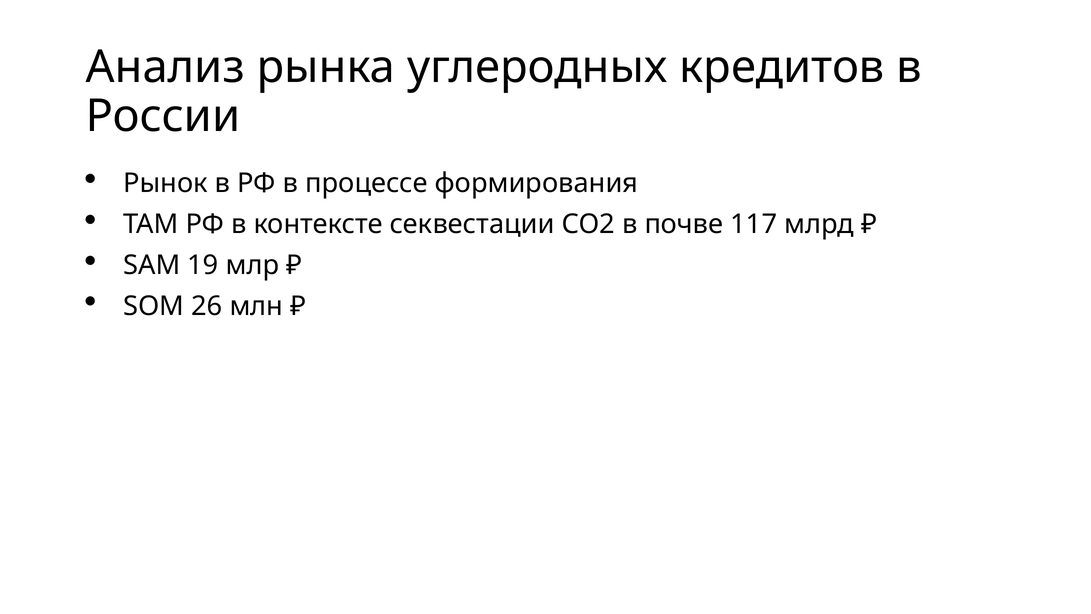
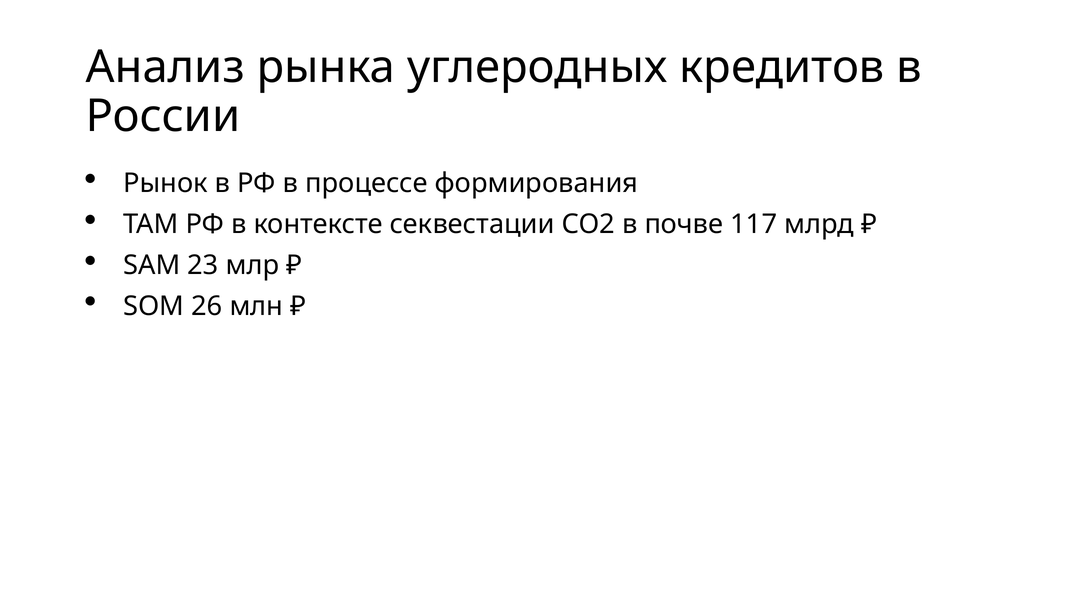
19: 19 -> 23 (203, 265)
